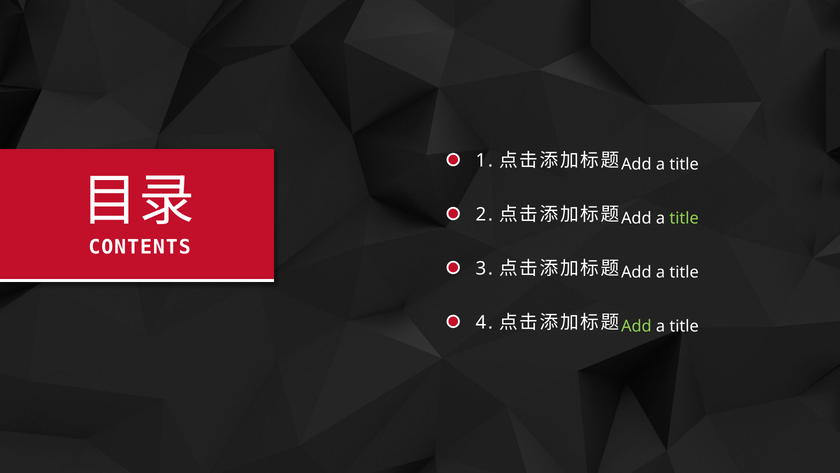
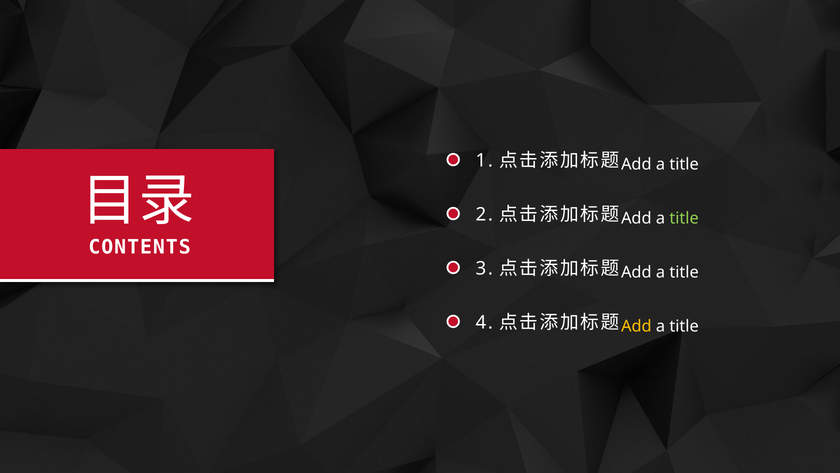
Add colour: light green -> yellow (636, 326)
